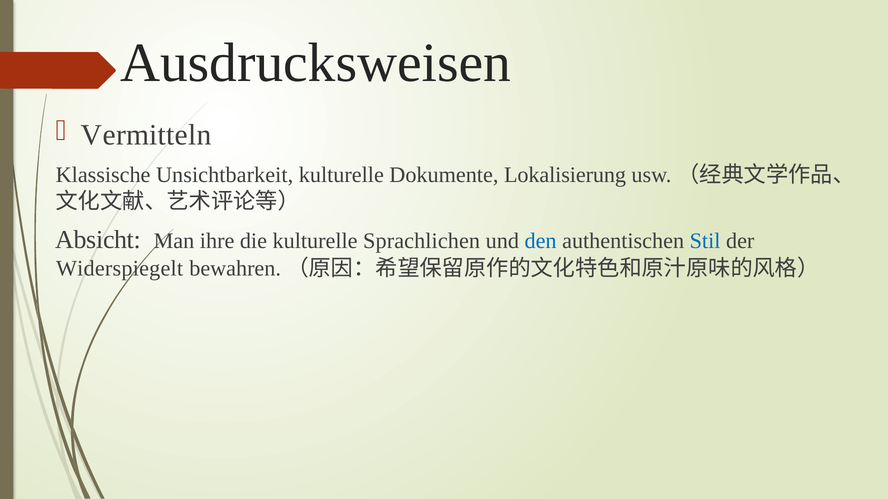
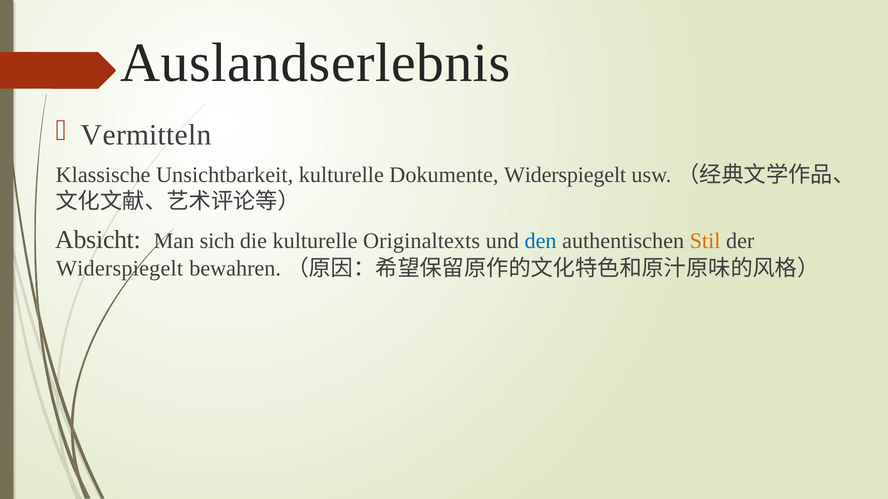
Ausdrucksweisen: Ausdrucksweisen -> Auslandserlebnis (315, 63)
Dokumente Lokalisierung: Lokalisierung -> Widerspiegelt (565, 175)
ihre: ihre -> sich (217, 241)
Sprachlichen: Sprachlichen -> Originaltexts (422, 241)
Stil colour: blue -> orange (705, 241)
